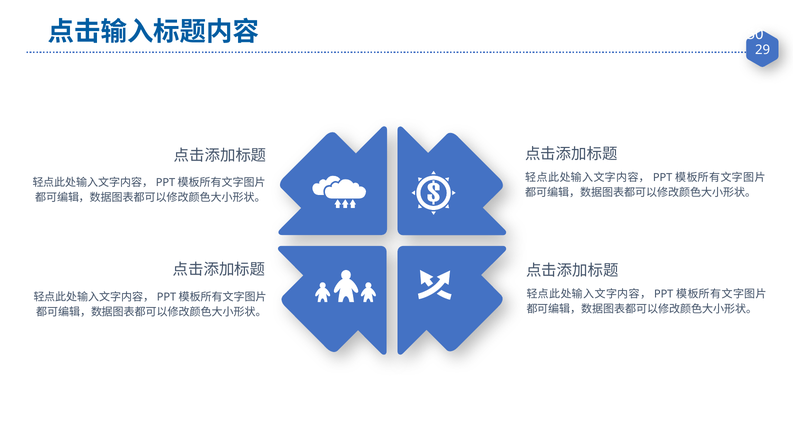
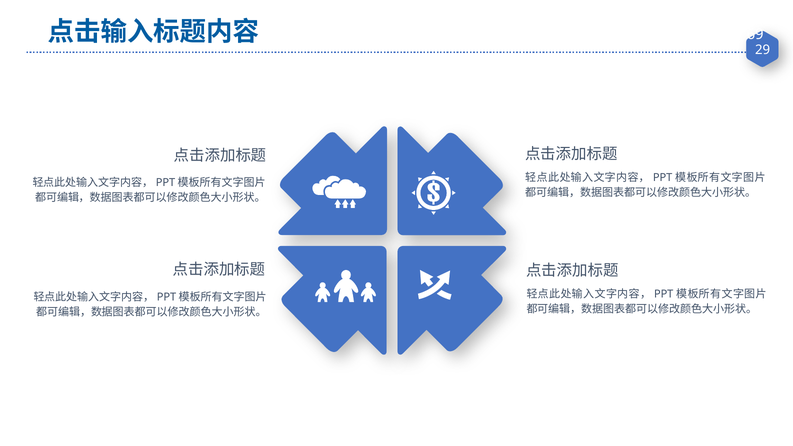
50: 50 -> 69 (755, 34)
